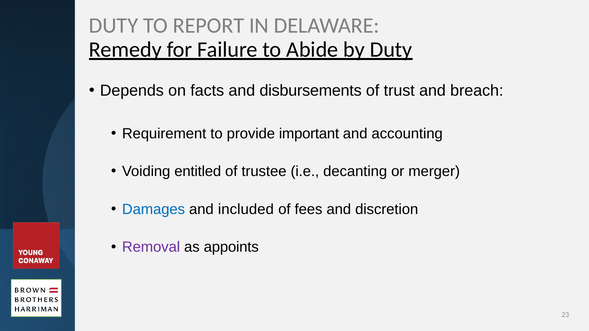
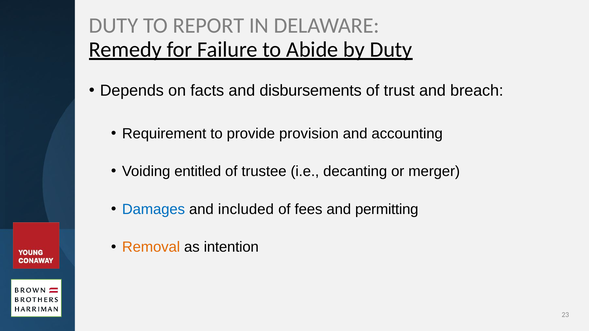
important: important -> provision (309, 134)
discretion: discretion -> permitting (387, 209)
Removal colour: purple -> orange (151, 247)
appoints: appoints -> intention (231, 247)
